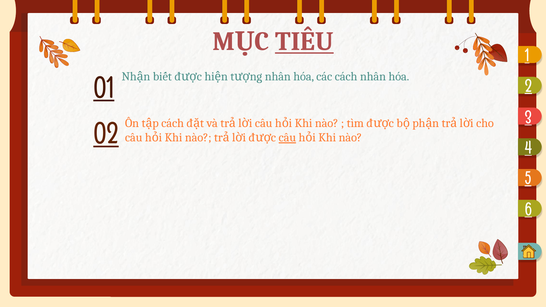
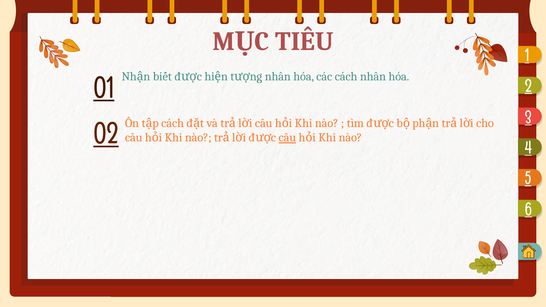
TIÊU underline: present -> none (304, 42)
